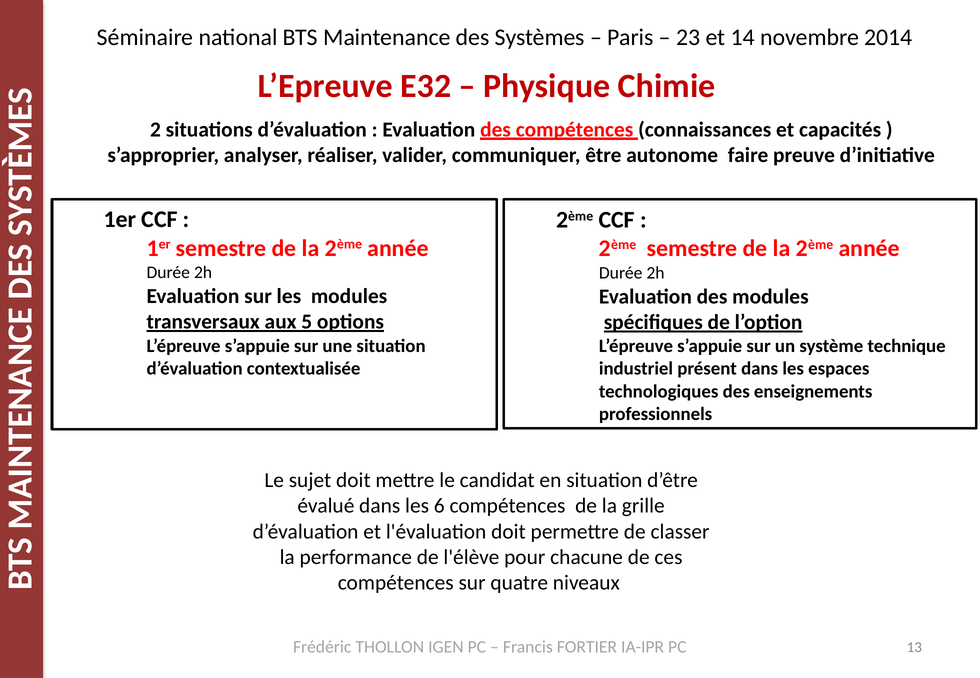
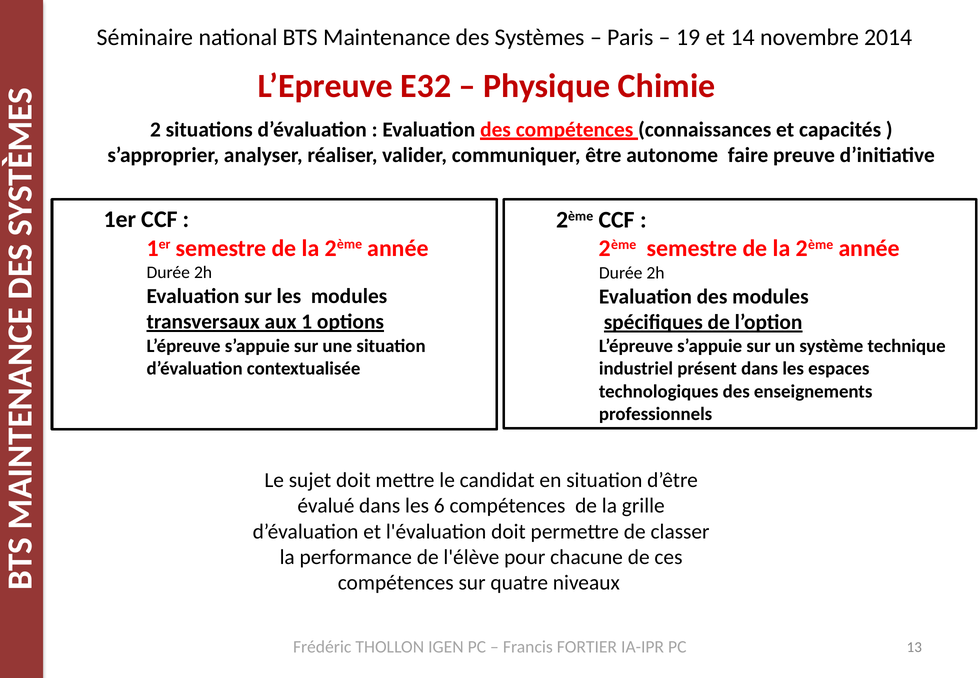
23: 23 -> 19 (688, 37)
5: 5 -> 1 (307, 322)
